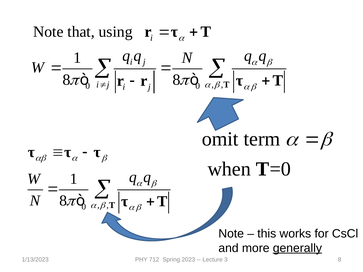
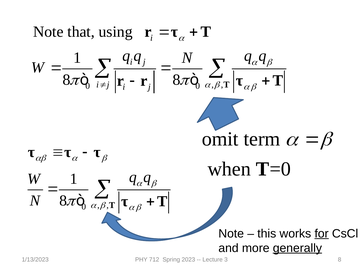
for underline: none -> present (322, 234)
